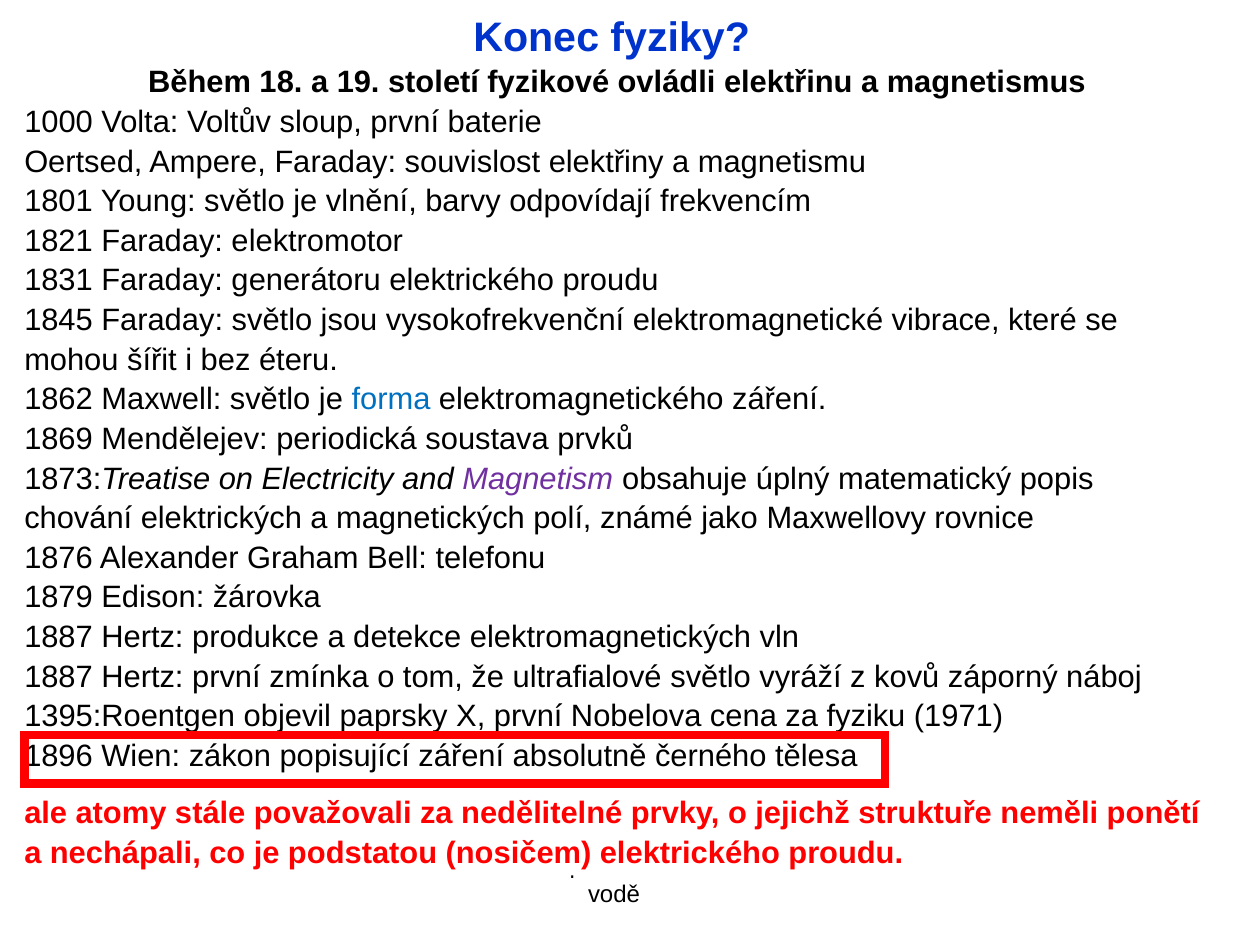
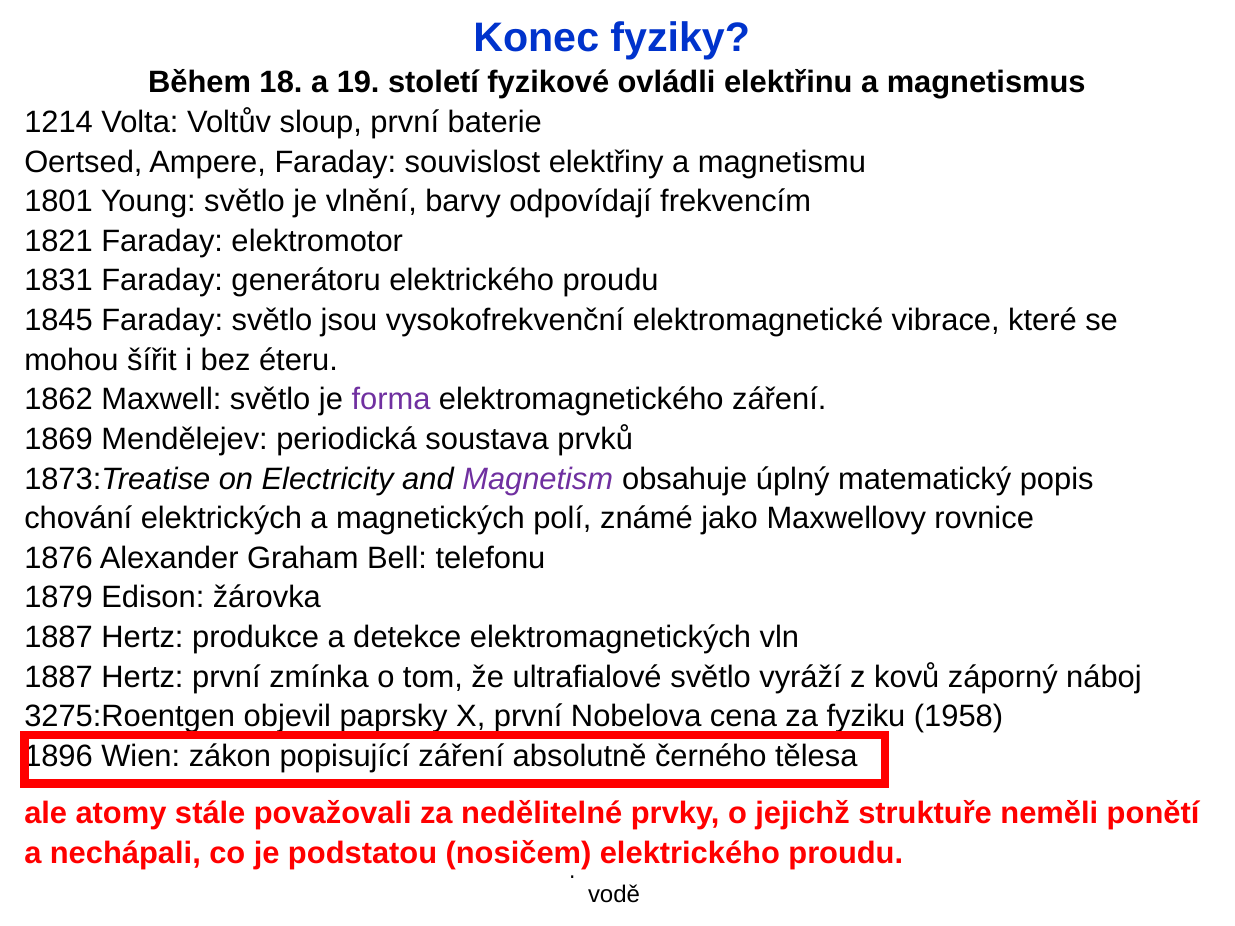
1000: 1000 -> 1214 (59, 122)
forma colour: blue -> purple (391, 400)
1395:Roentgen: 1395:Roentgen -> 3275:Roentgen (130, 717)
1971: 1971 -> 1958 (959, 717)
